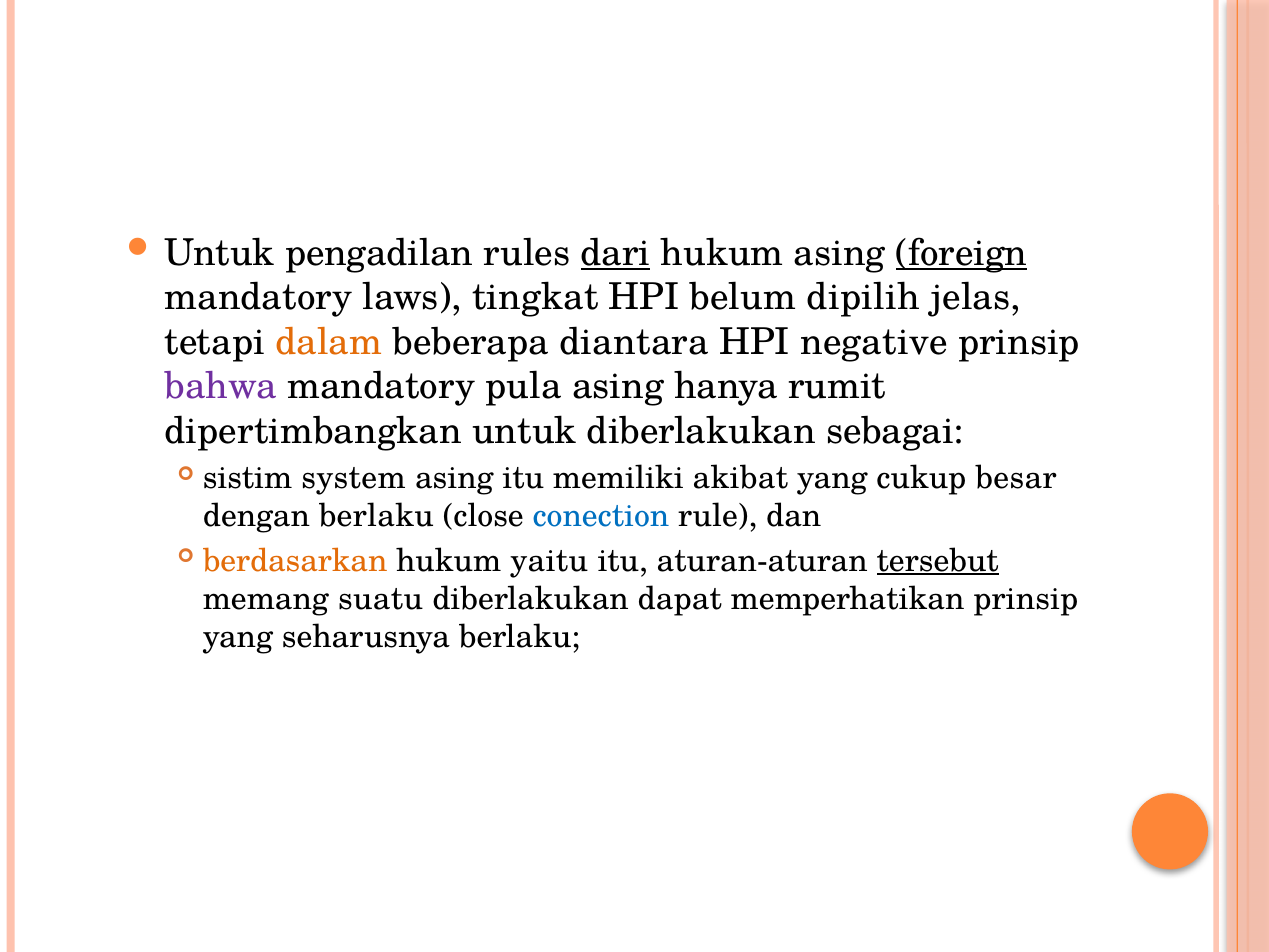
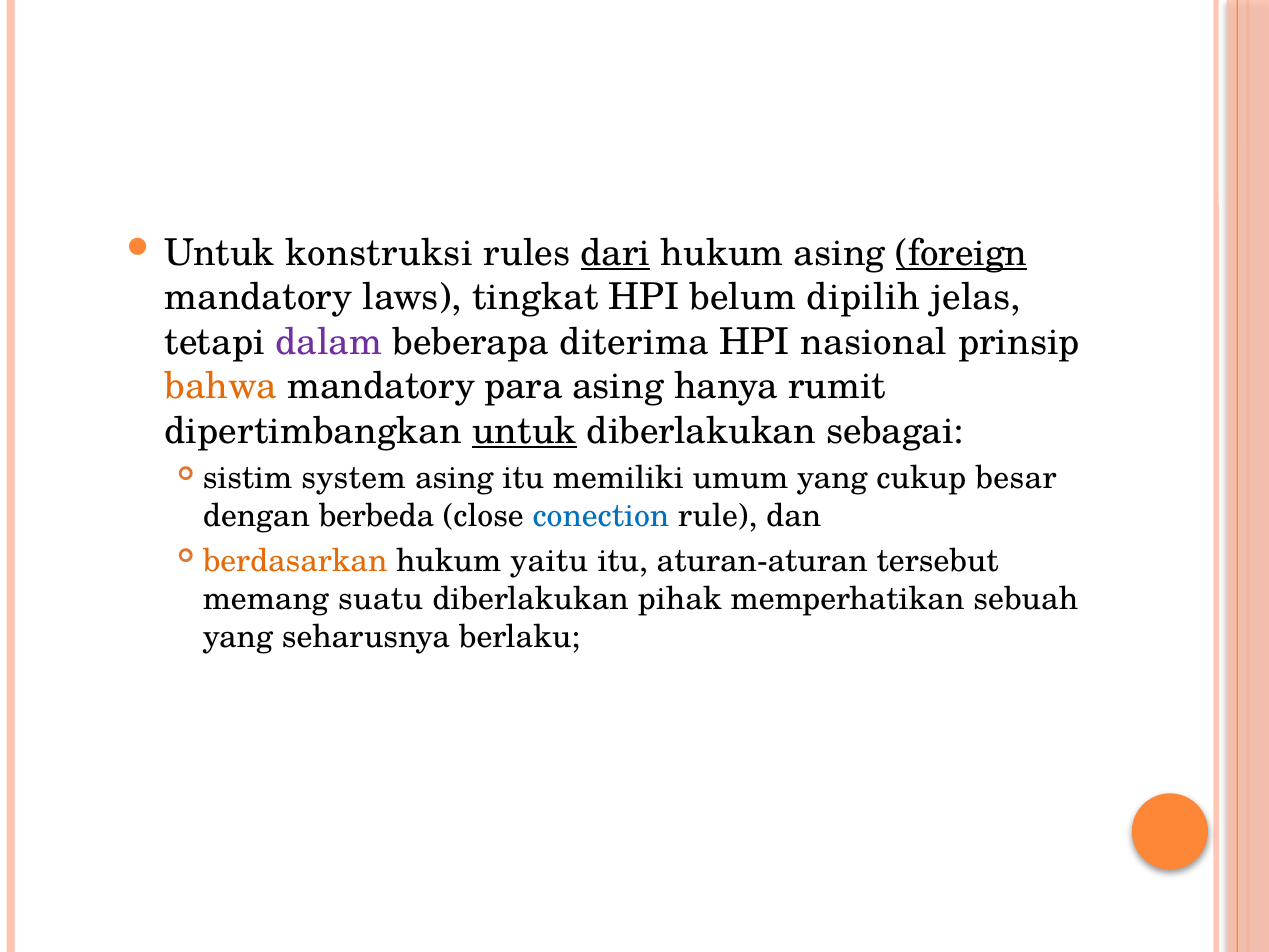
pengadilan: pengadilan -> konstruksi (379, 253)
dalam colour: orange -> purple (329, 342)
diantara: diantara -> diterima (634, 342)
negative: negative -> nasional (874, 342)
bahwa colour: purple -> orange (221, 386)
pula: pula -> para (524, 386)
untuk underline: none -> present (524, 431)
akibat: akibat -> umum (740, 478)
dengan berlaku: berlaku -> berbeda (377, 516)
tersebut underline: present -> none (938, 560)
dapat: dapat -> pihak (680, 599)
memperhatikan prinsip: prinsip -> sebuah (1026, 599)
